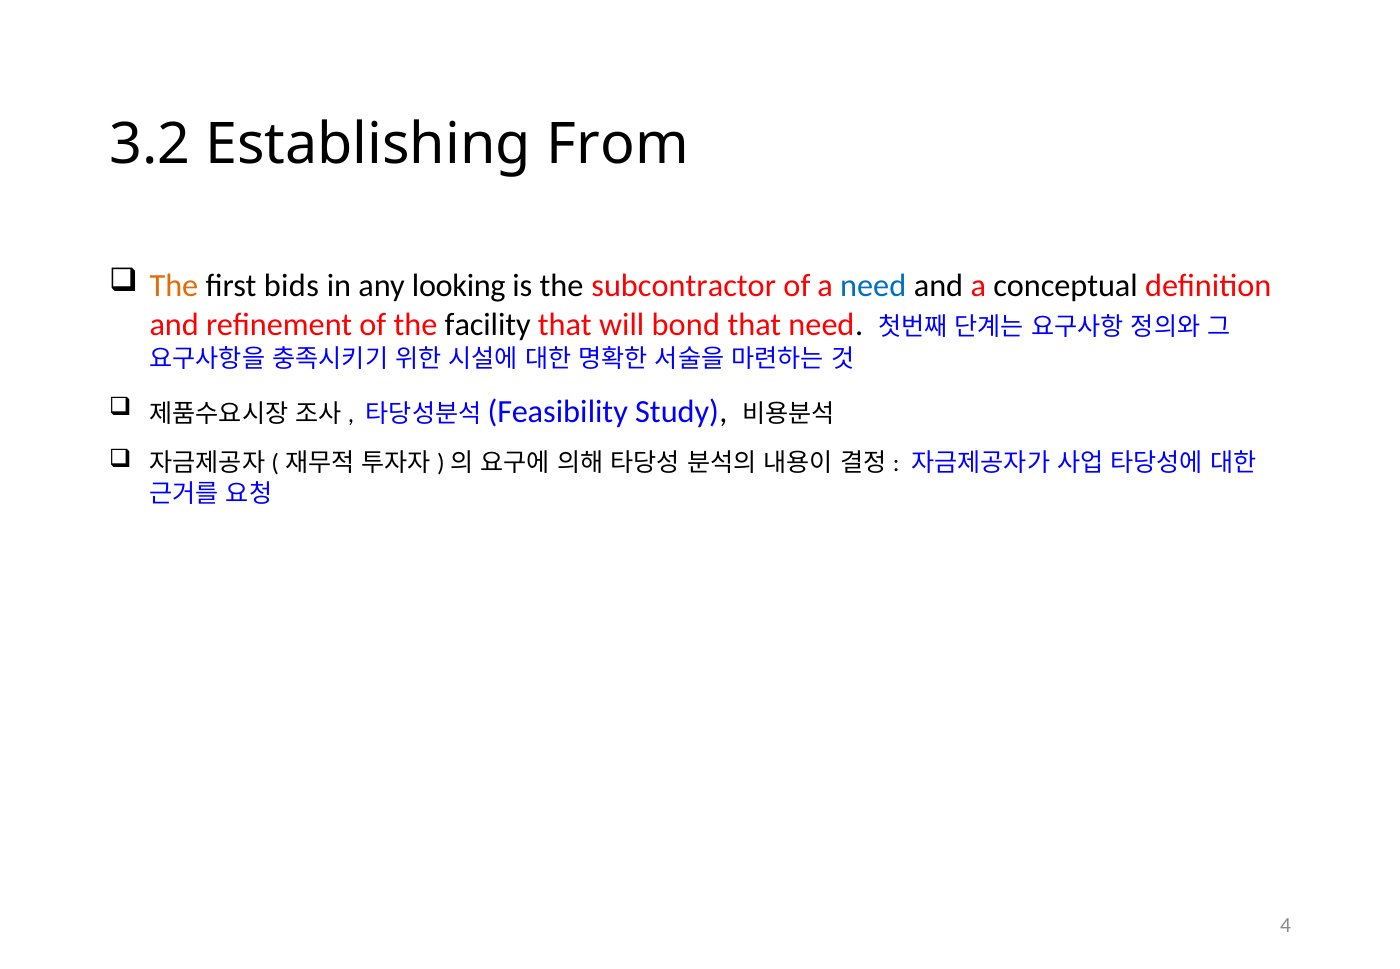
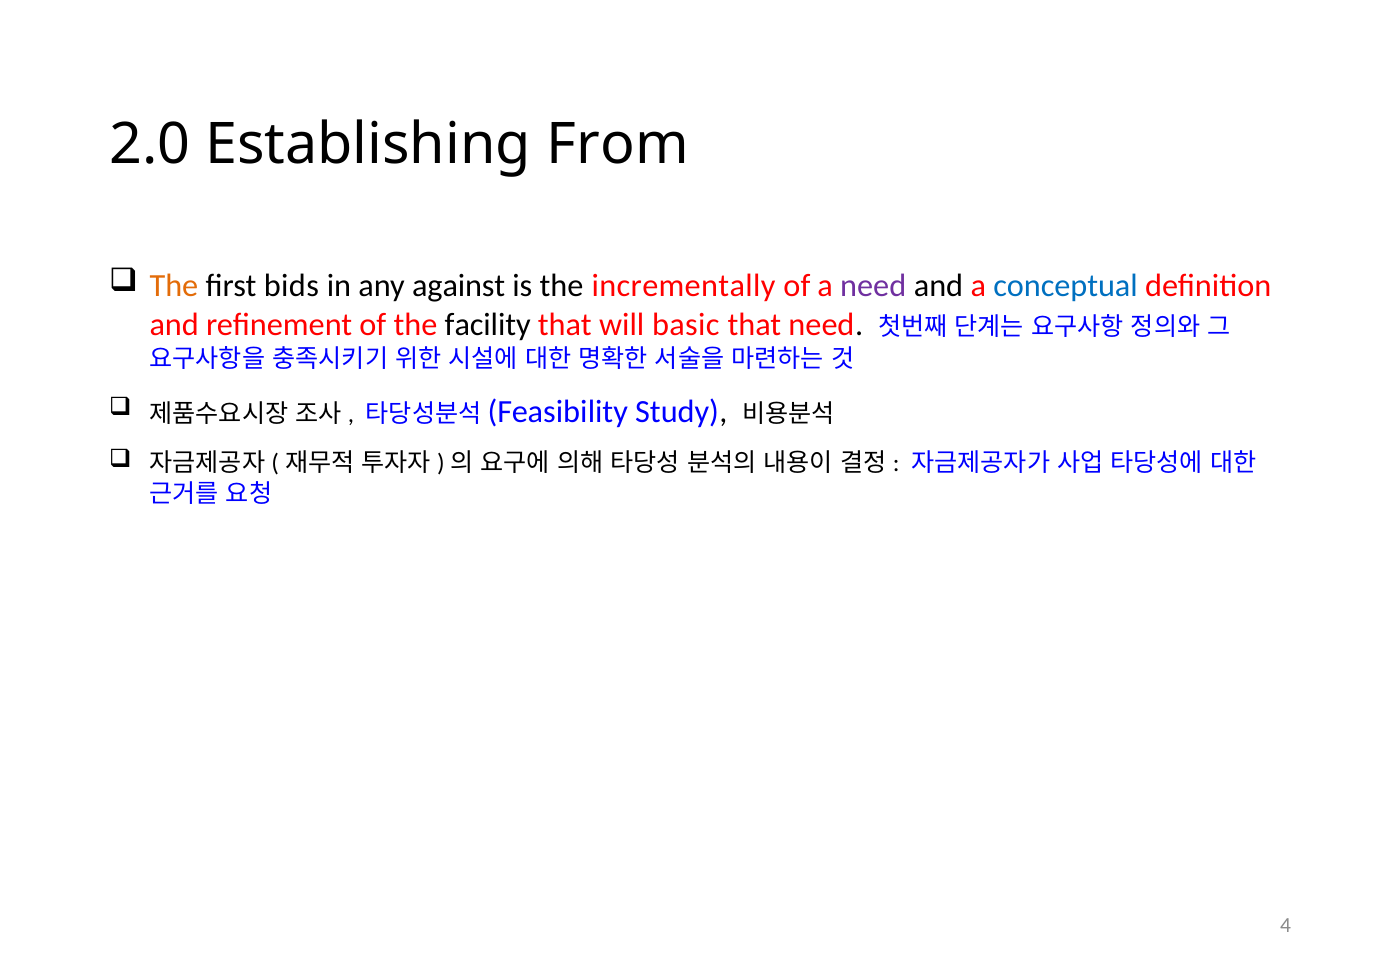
3.2: 3.2 -> 2.0 (150, 145)
looking: looking -> against (459, 286)
subcontractor: subcontractor -> incrementally (684, 286)
need colour: blue -> purple (873, 286)
conceptual colour: black -> blue (1066, 286)
bond: bond -> basic (686, 325)
